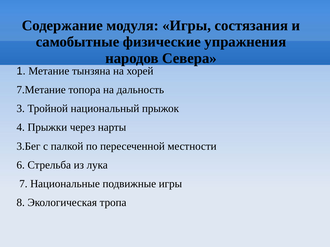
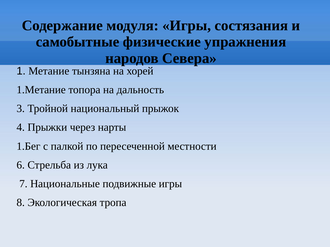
7.Метание: 7.Метание -> 1.Метание (41, 90)
3.Бег: 3.Бег -> 1.Бег (28, 146)
